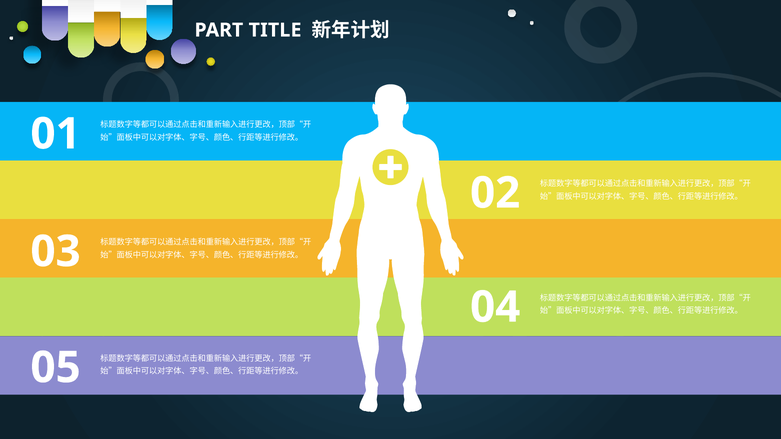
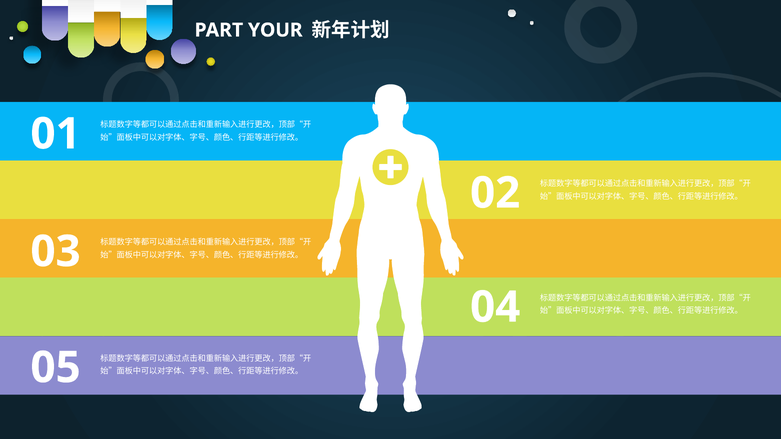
TITLE: TITLE -> YOUR (275, 30)
